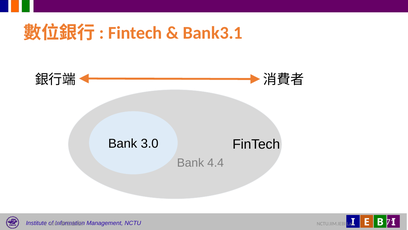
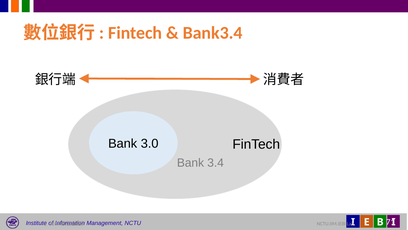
Bank3.1: Bank3.1 -> Bank3.4 (213, 33)
4.4: 4.4 -> 3.4 (216, 162)
